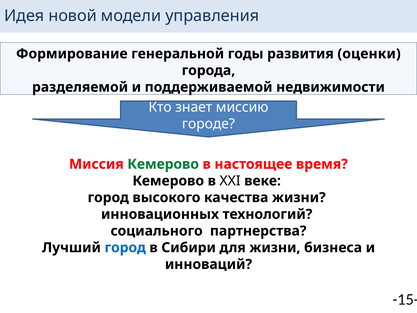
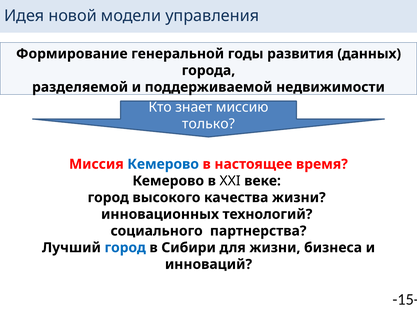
оценки: оценки -> данных (369, 54)
городе: городе -> только (208, 124)
Кемерово colour: green -> blue (163, 164)
